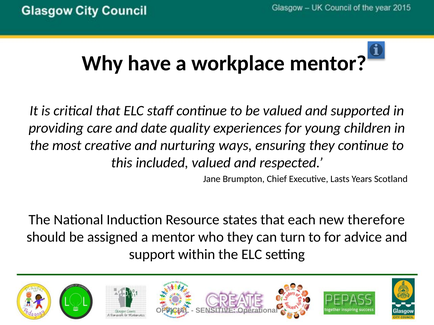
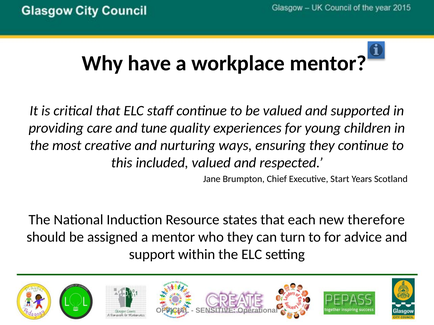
date: date -> tune (154, 128)
Lasts: Lasts -> Start (340, 179)
